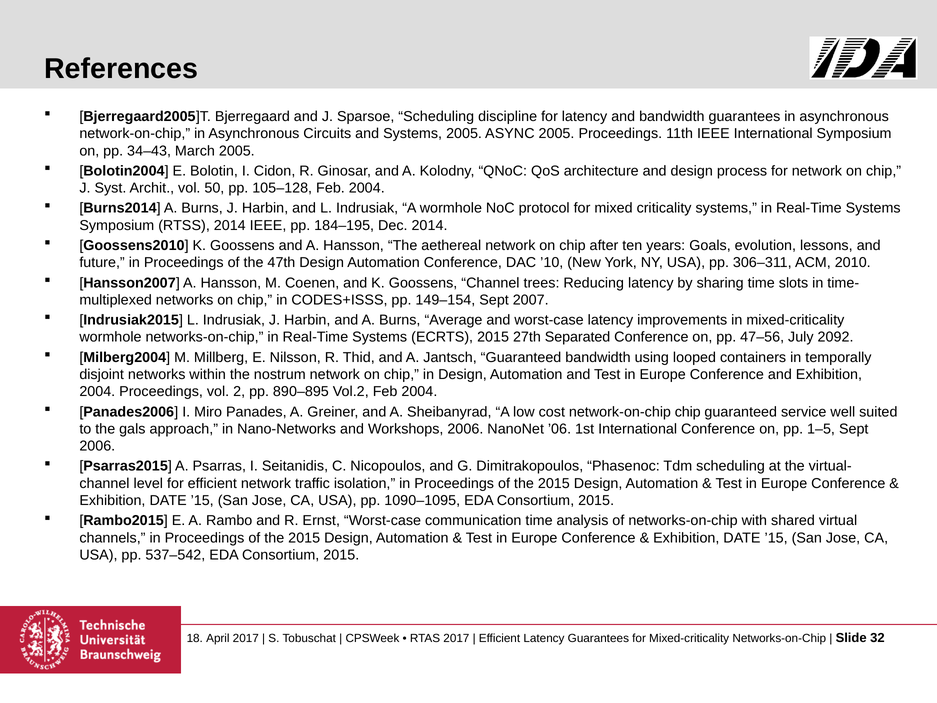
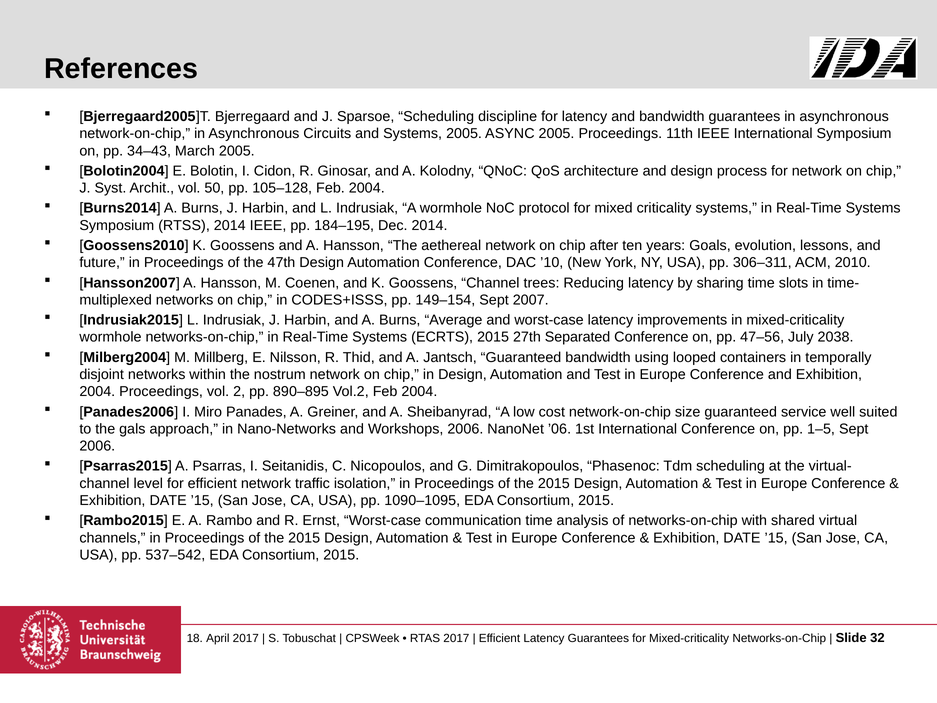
2092: 2092 -> 2038 (836, 337)
network-on-chip chip: chip -> size (688, 412)
